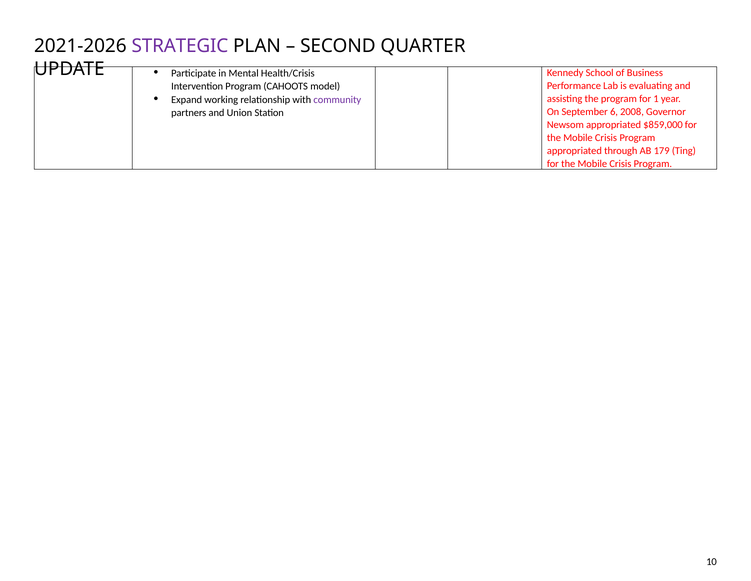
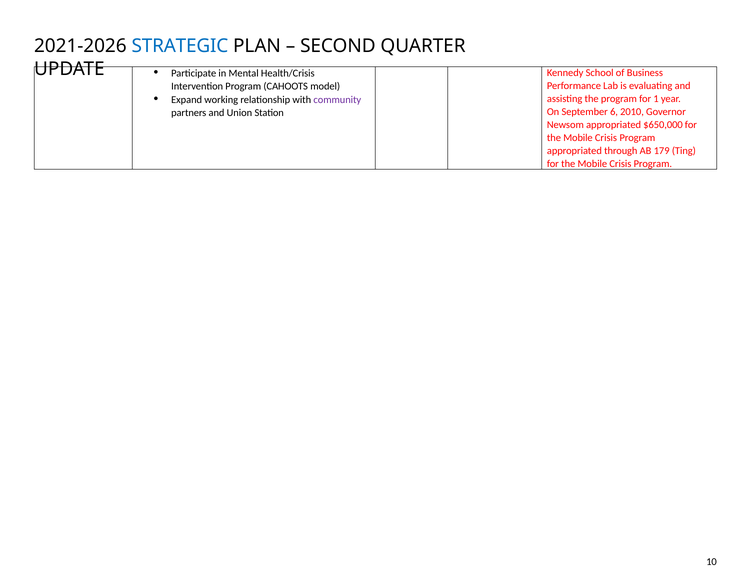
STRATEGIC colour: purple -> blue (180, 46)
2008: 2008 -> 2010 (632, 111)
$859,000: $859,000 -> $650,000 (663, 125)
